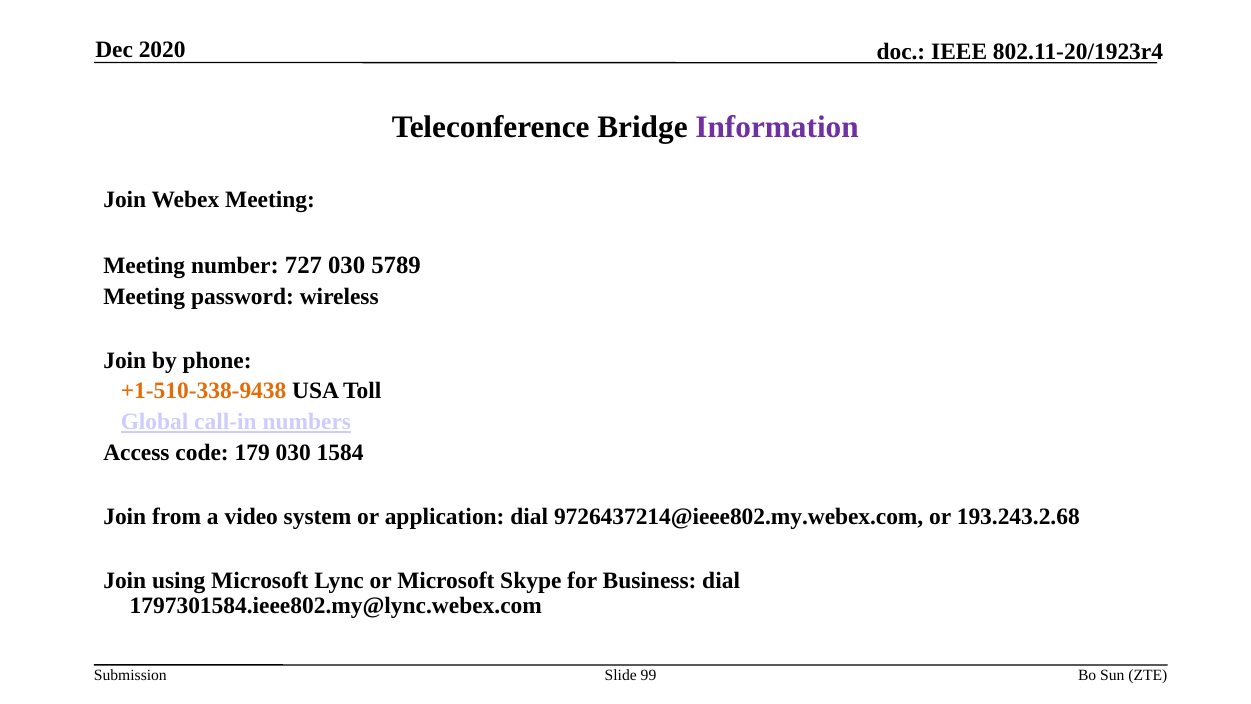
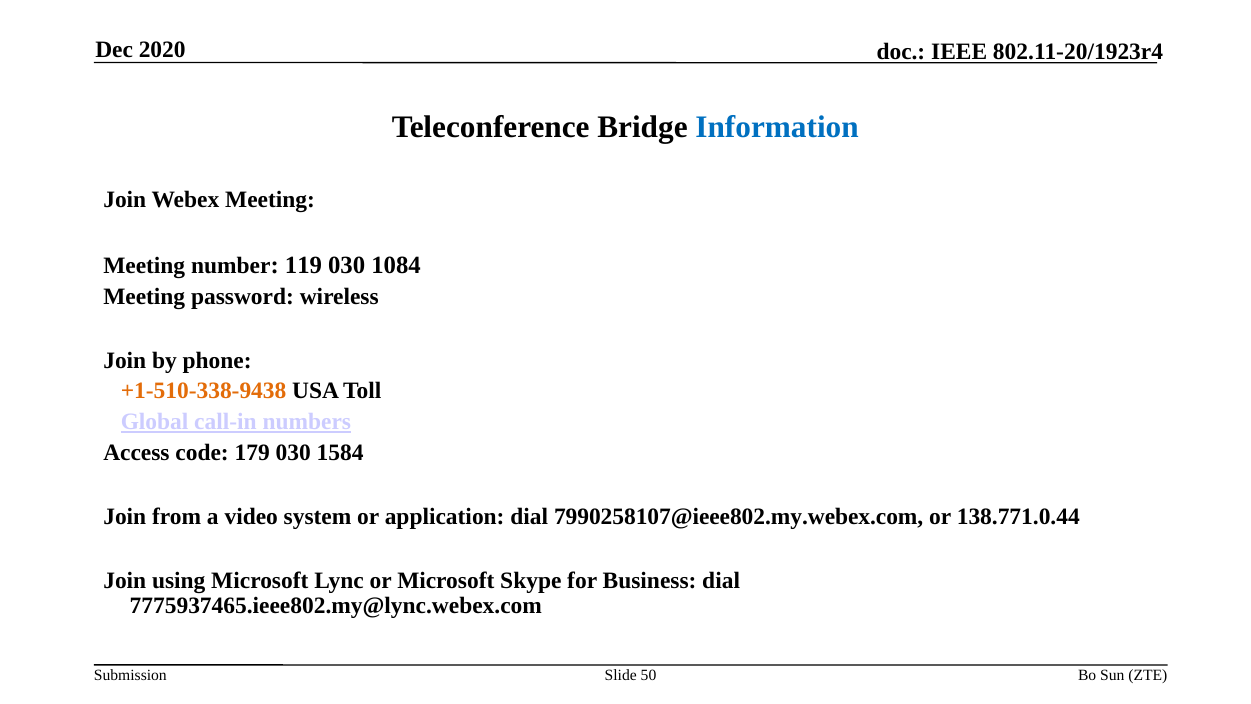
Information colour: purple -> blue (777, 127)
727: 727 -> 119 (303, 265)
5789: 5789 -> 1084 (396, 265)
9726437214@ieee802.my.webex.com: 9726437214@ieee802.my.webex.com -> 7990258107@ieee802.my.webex.com (739, 516)
193.243.2.68: 193.243.2.68 -> 138.771.0.44 (1018, 516)
1797301584.ieee802.my@lync.webex.com: 1797301584.ieee802.my@lync.webex.com -> 7775937465.ieee802.my@lync.webex.com (336, 606)
99: 99 -> 50 (649, 675)
